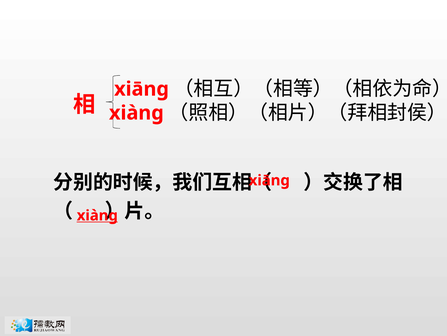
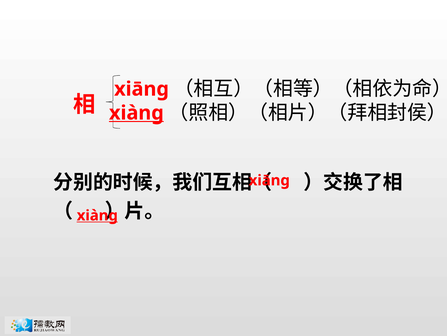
xiànɡ underline: none -> present (136, 113)
